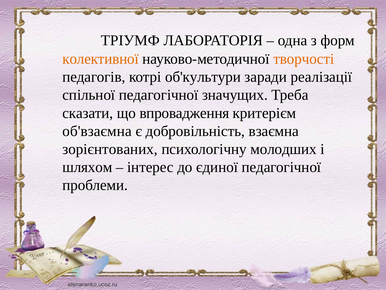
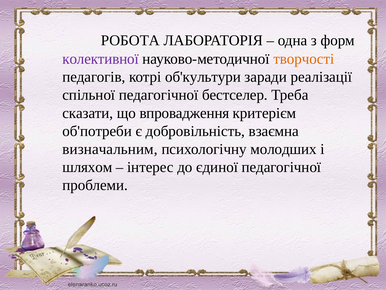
ТРІУМФ: ТРІУМФ -> РОБОТА (130, 40)
колективної colour: orange -> purple (101, 59)
значущих: значущих -> бестселер (235, 95)
об'взаємна: об'взаємна -> об'потреби (97, 131)
зорієнтованих: зорієнтованих -> визначальним (110, 149)
